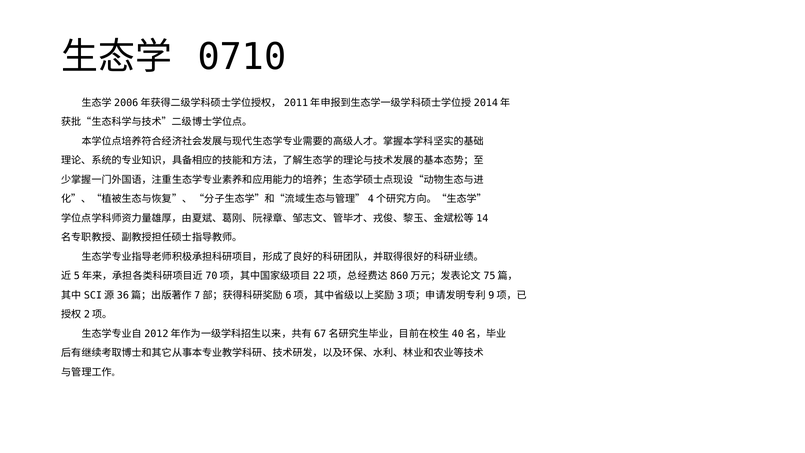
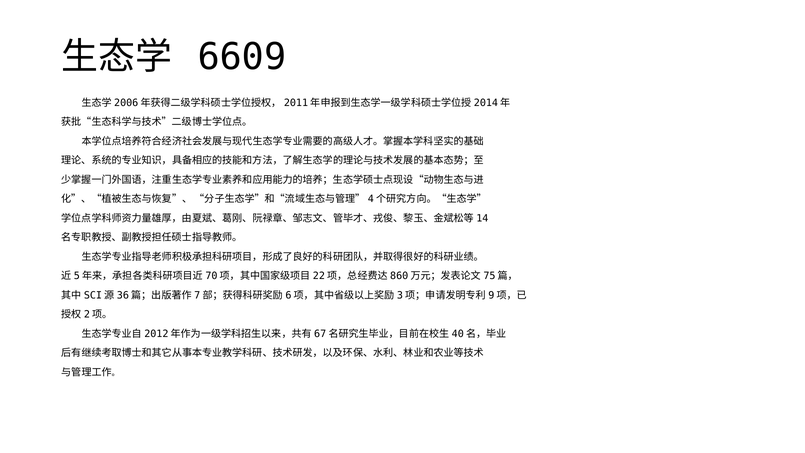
0710: 0710 -> 6609 (242, 57)
